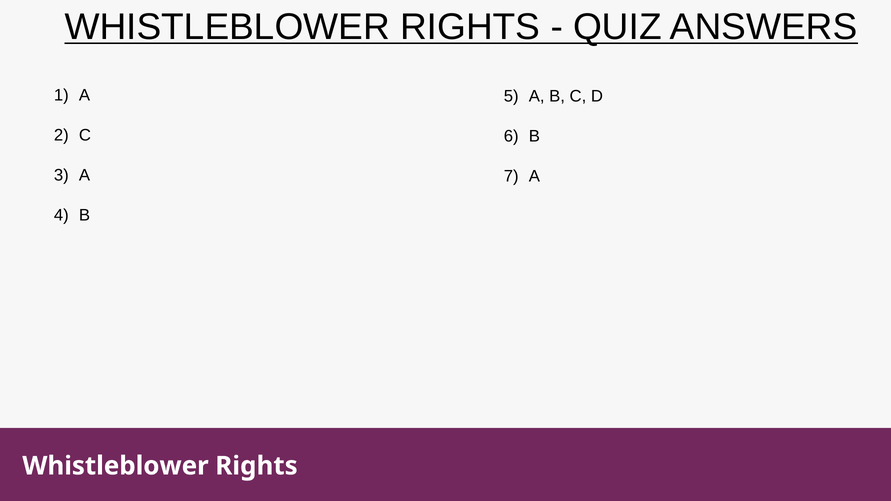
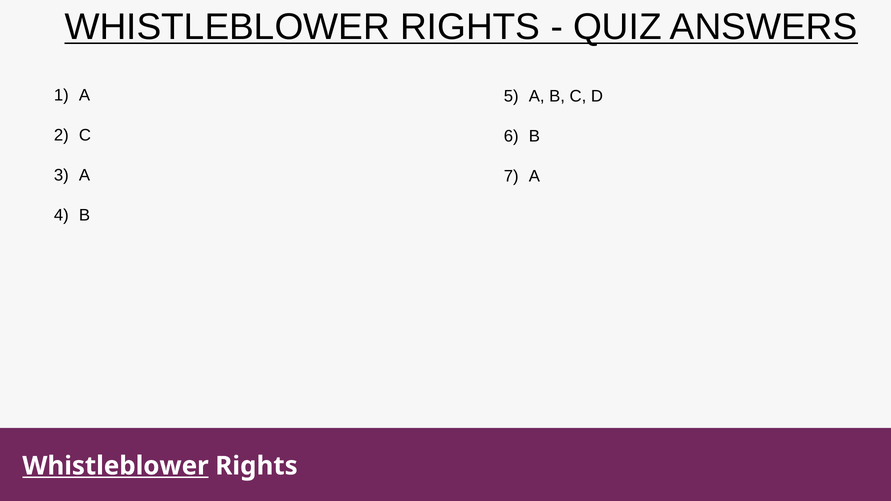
Whistleblower underline: none -> present (116, 466)
